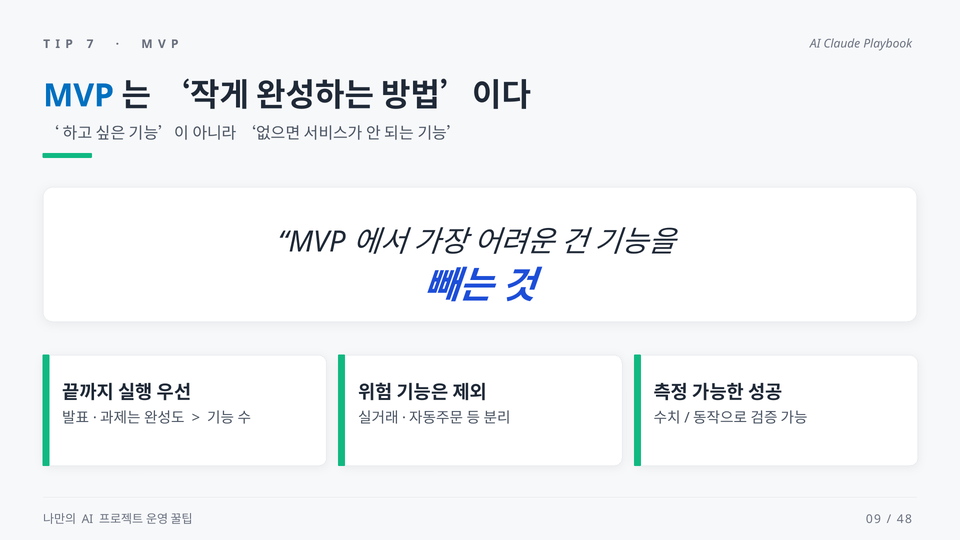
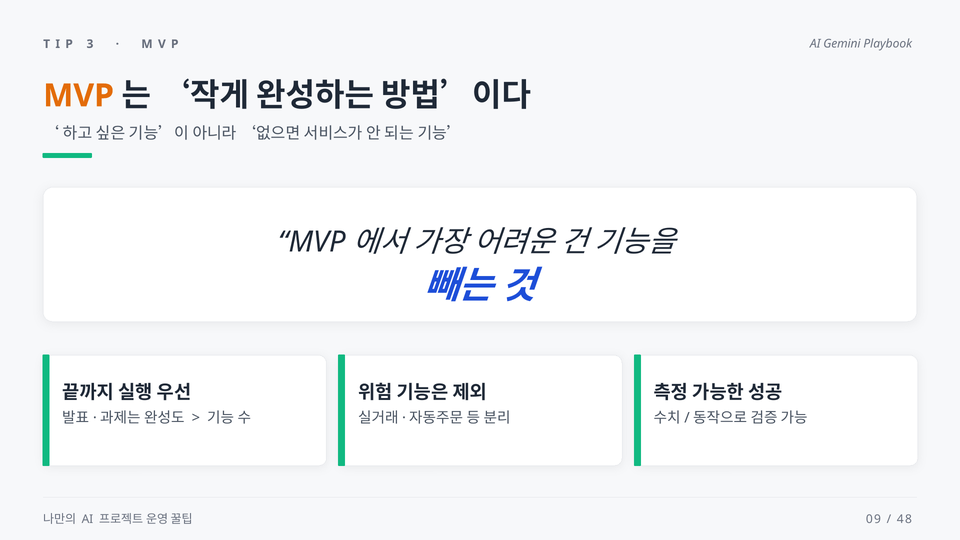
7: 7 -> 3 (90, 44)
Claude: Claude -> Gemini (842, 44)
MVP colour: blue -> orange (79, 96)
